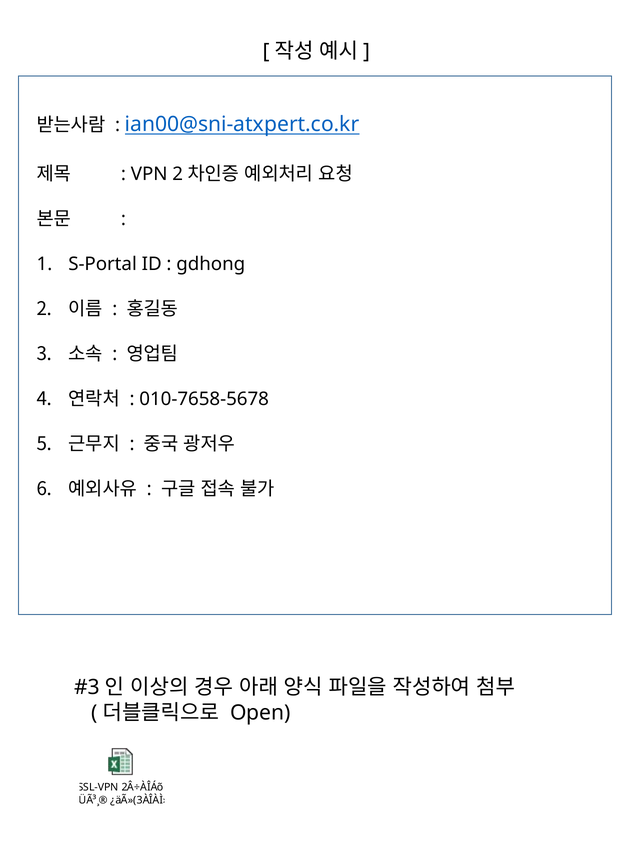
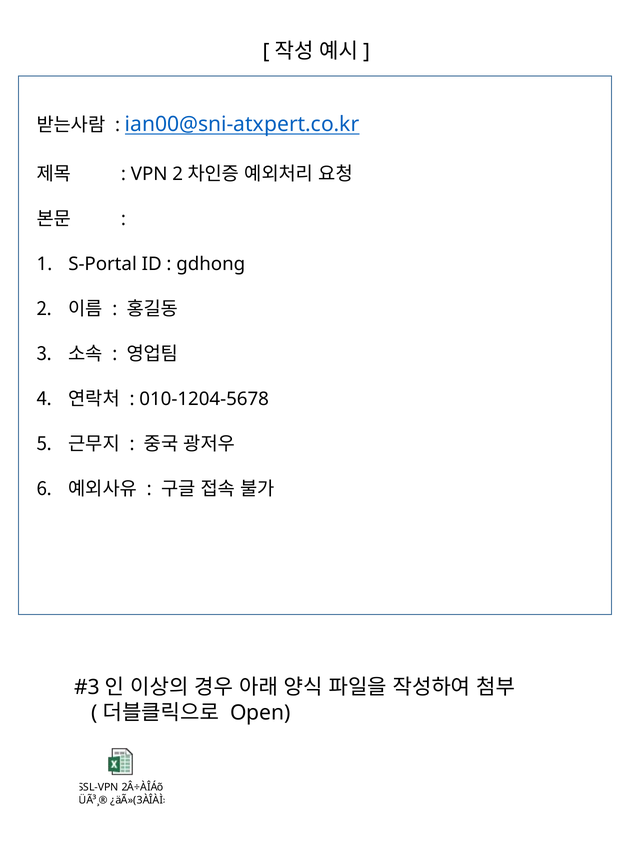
010-7658-5678: 010-7658-5678 -> 010-1204-5678 (204, 399)
